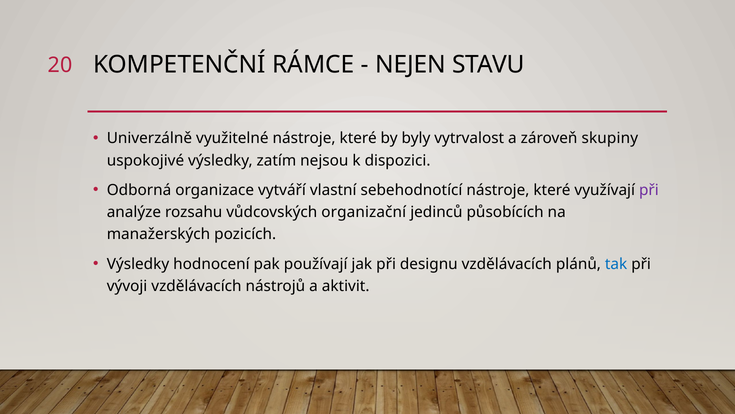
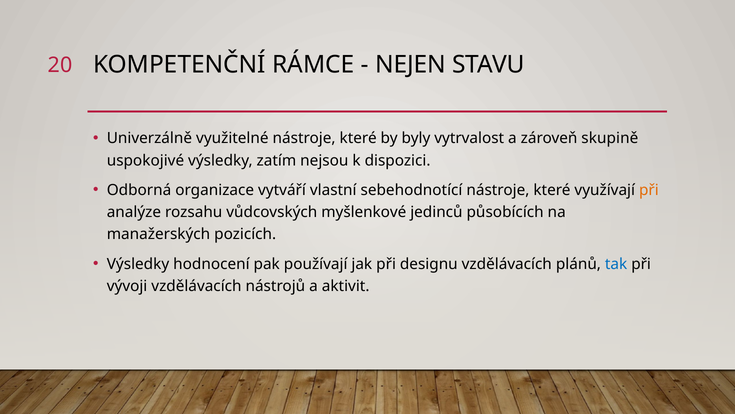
skupiny: skupiny -> skupině (610, 138)
při colour: purple -> orange (649, 190)
organizační: organizační -> myšlenkové (364, 212)
